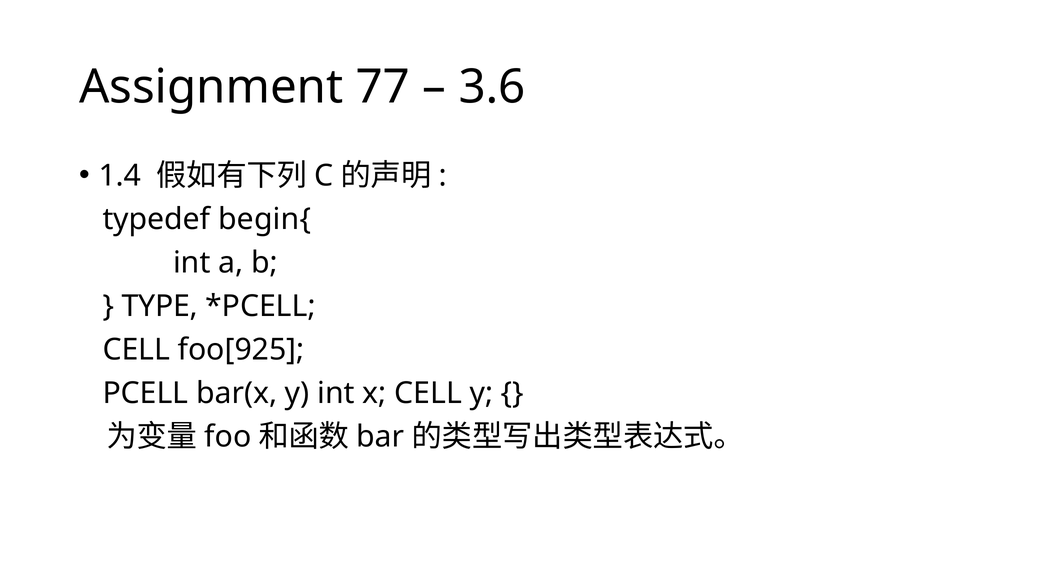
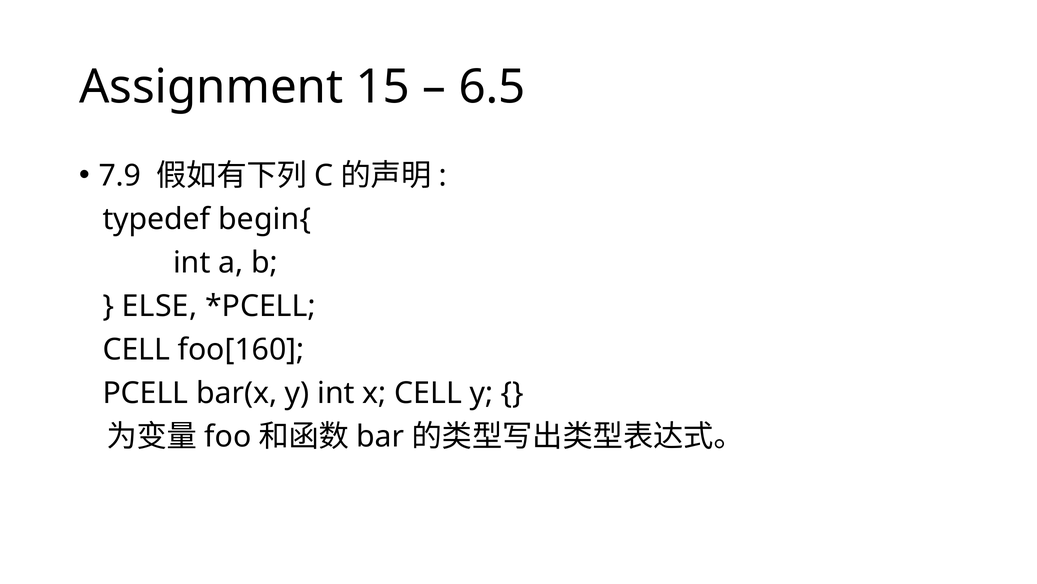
77: 77 -> 15 (383, 87)
3.6: 3.6 -> 6.5 (492, 87)
1.4: 1.4 -> 7.9 (120, 175)
TYPE: TYPE -> ELSE (159, 306)
foo[925: foo[925 -> foo[160 (241, 349)
